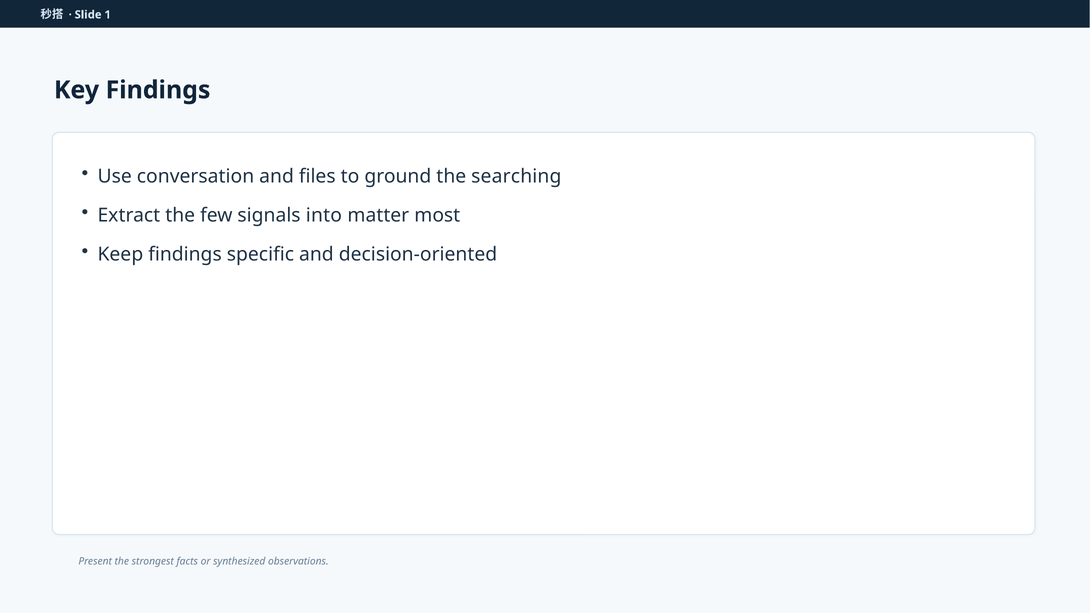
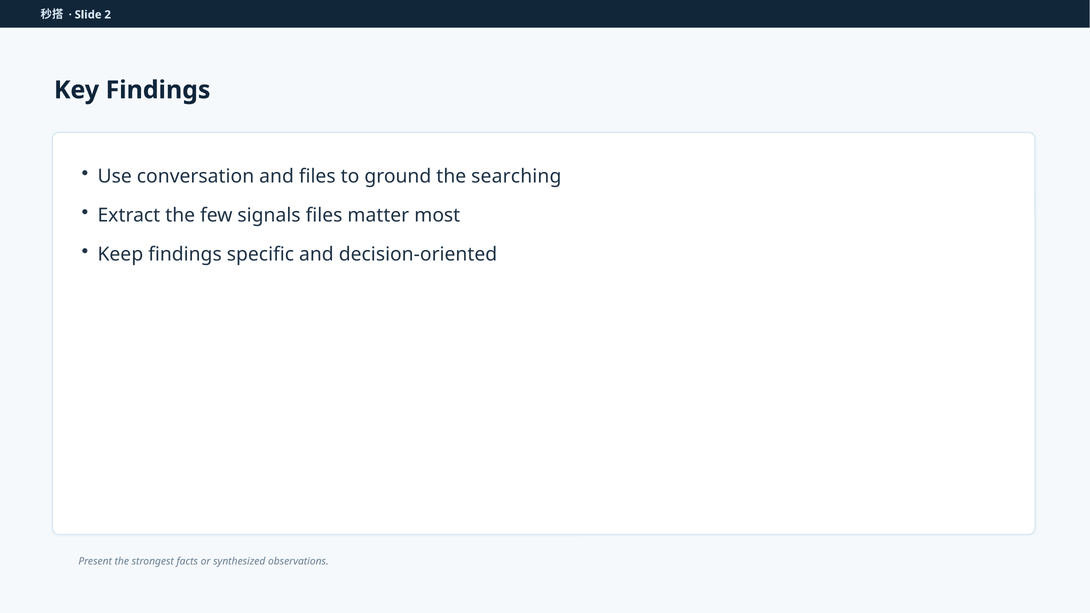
1: 1 -> 2 (108, 15)
signals into: into -> files (324, 215)
